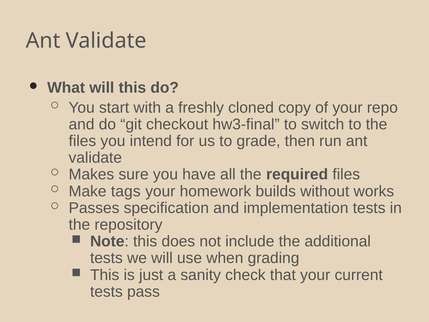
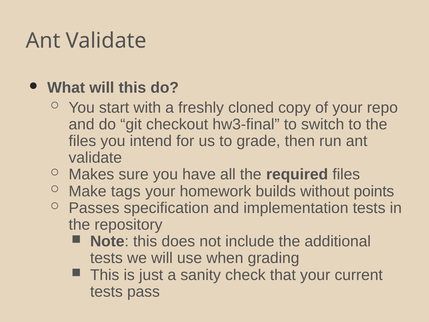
works: works -> points (374, 191)
